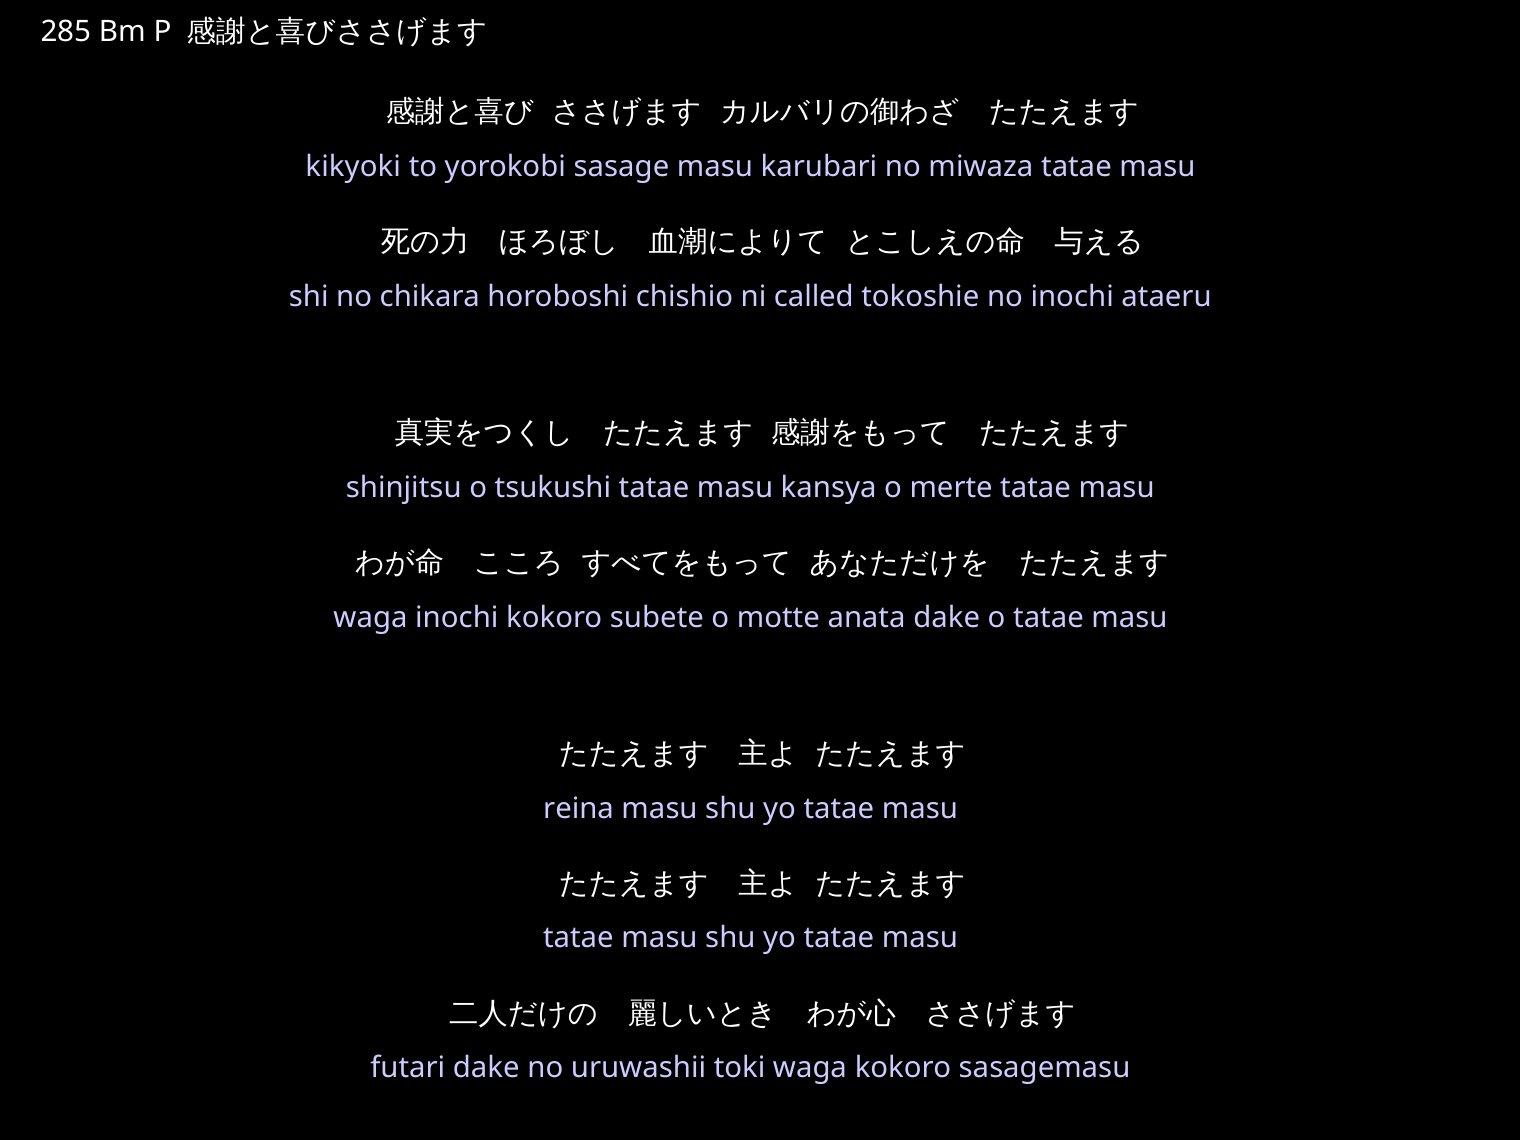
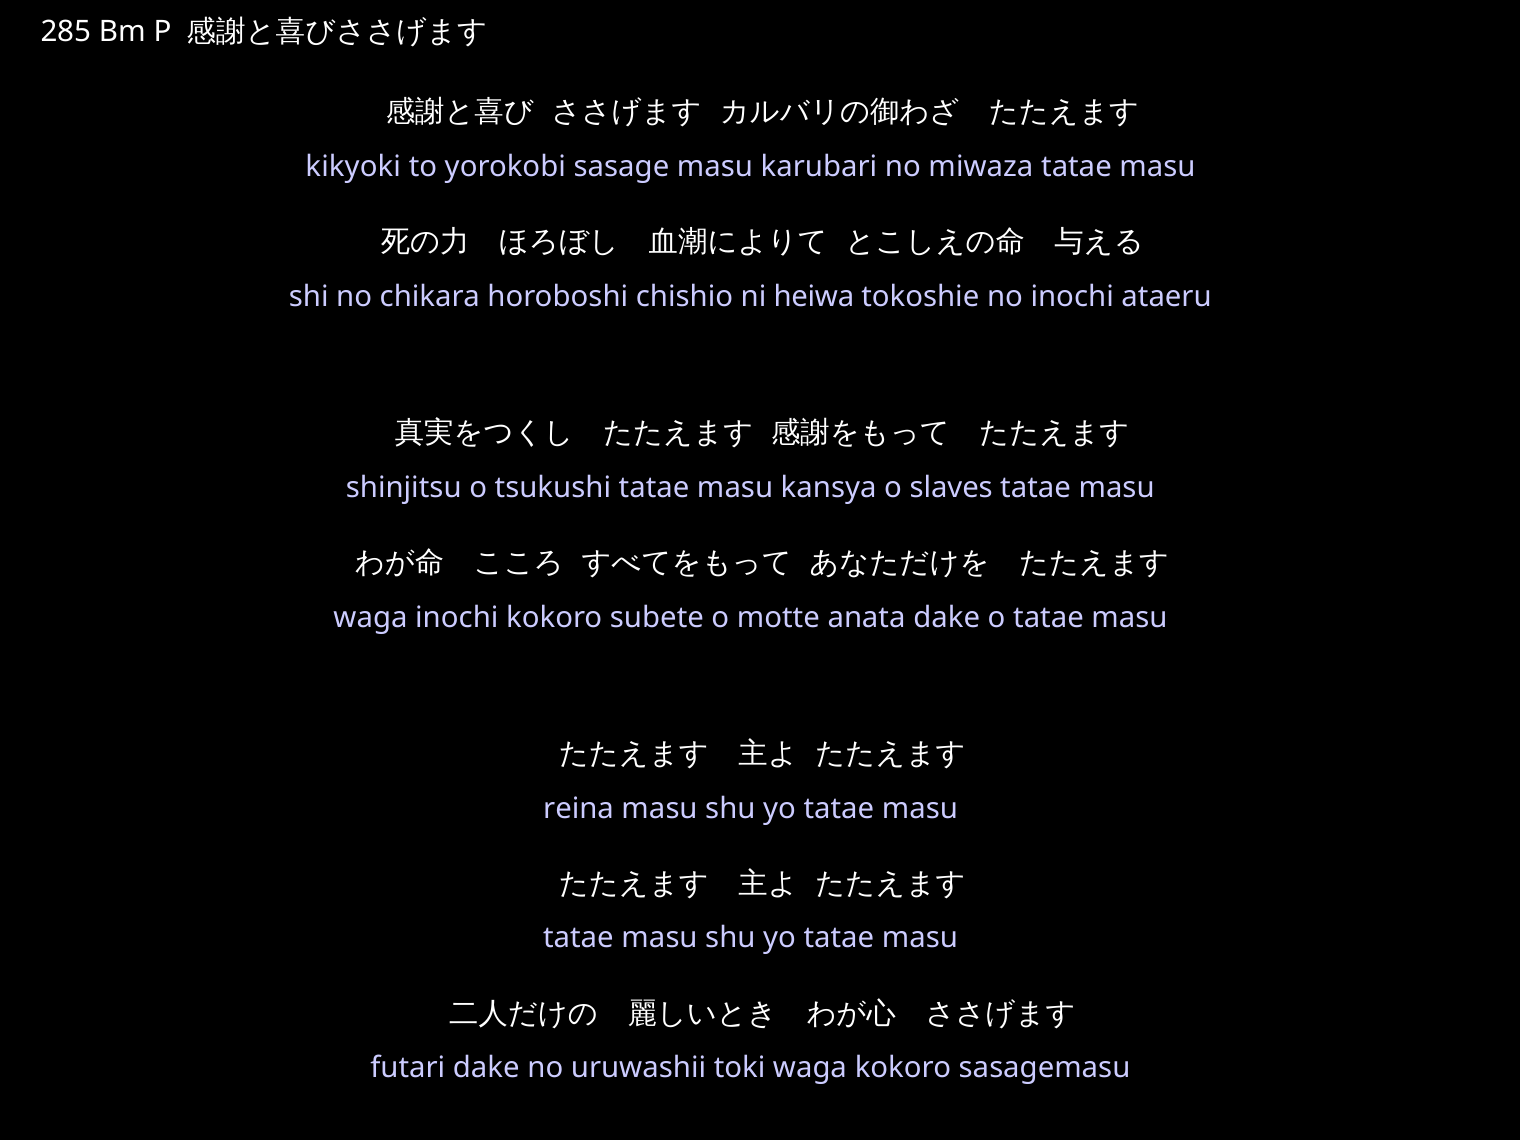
called: called -> heiwa (814, 297)
merte: merte -> slaves (951, 488)
